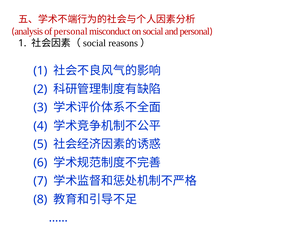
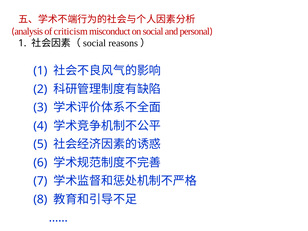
of personal: personal -> criticism (71, 31)
